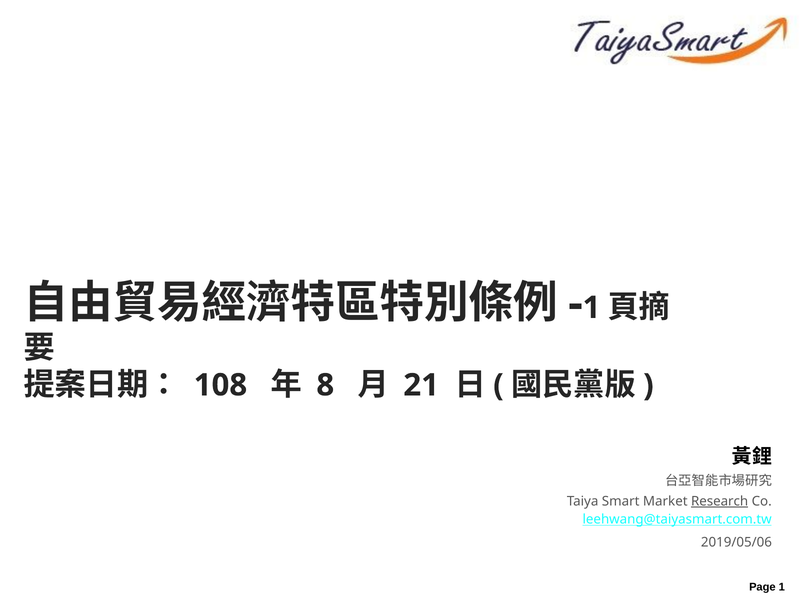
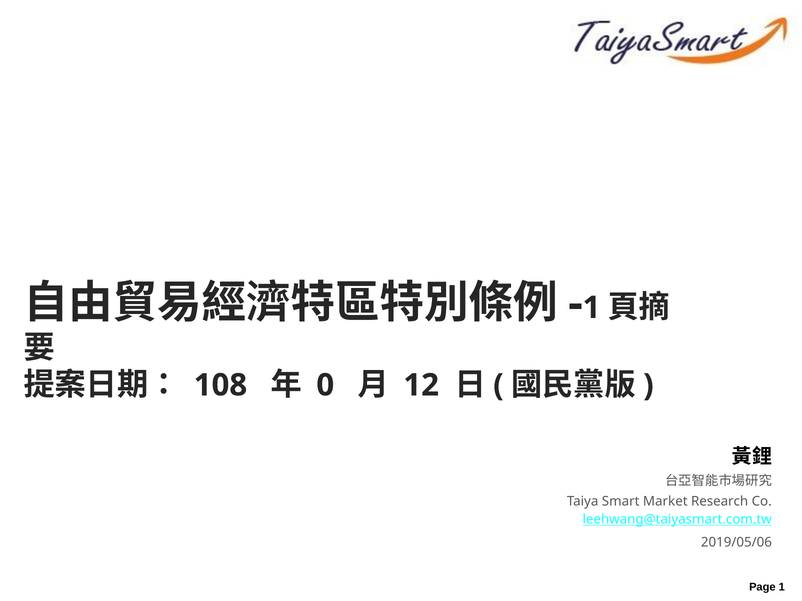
8: 8 -> 0 (325, 385)
21: 21 -> 12 (421, 385)
Research underline: present -> none (720, 502)
